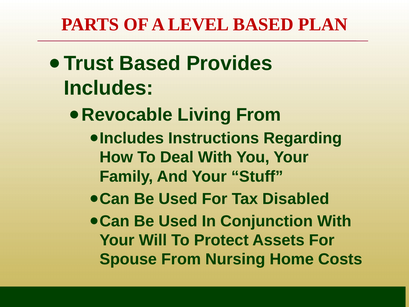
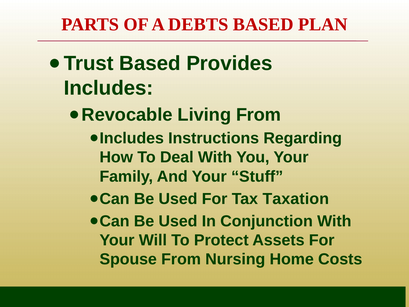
LEVEL: LEVEL -> DEBTS (198, 24)
Disabled: Disabled -> Taxation (296, 199)
